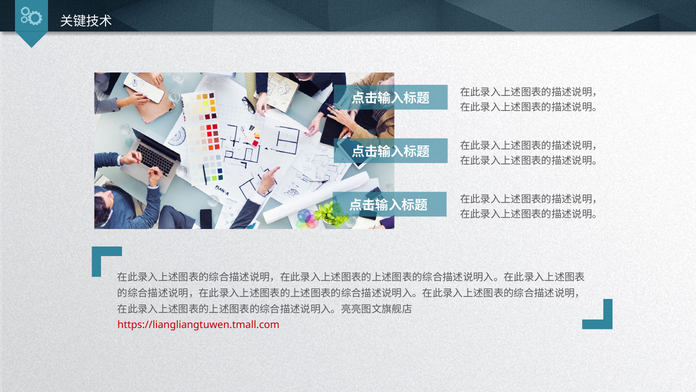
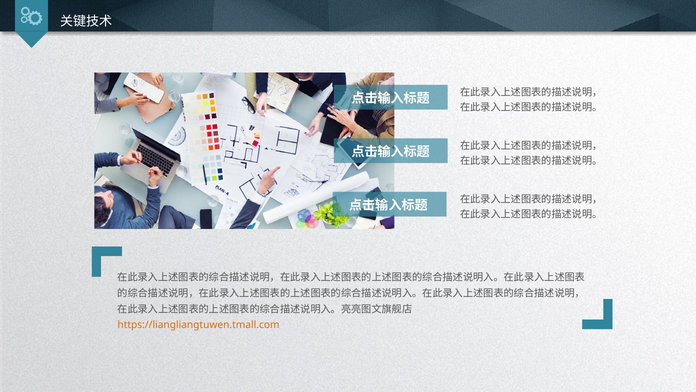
https://liangliangtuwen.tmall.com colour: red -> orange (199, 325)
